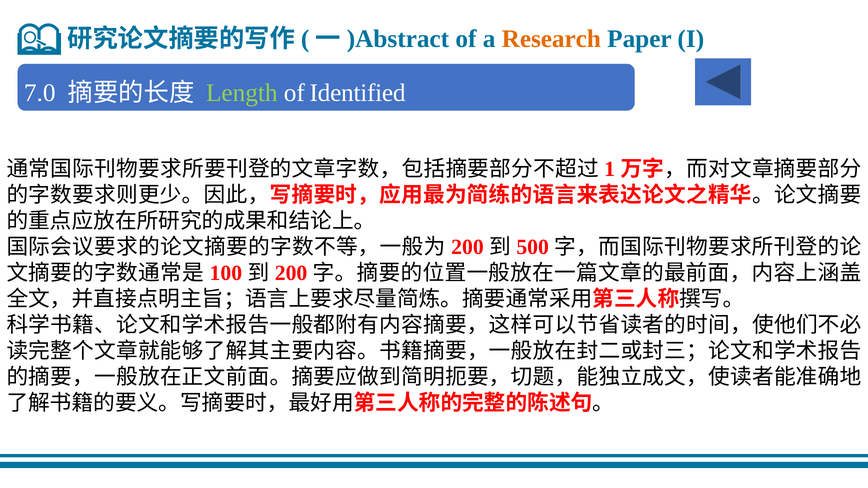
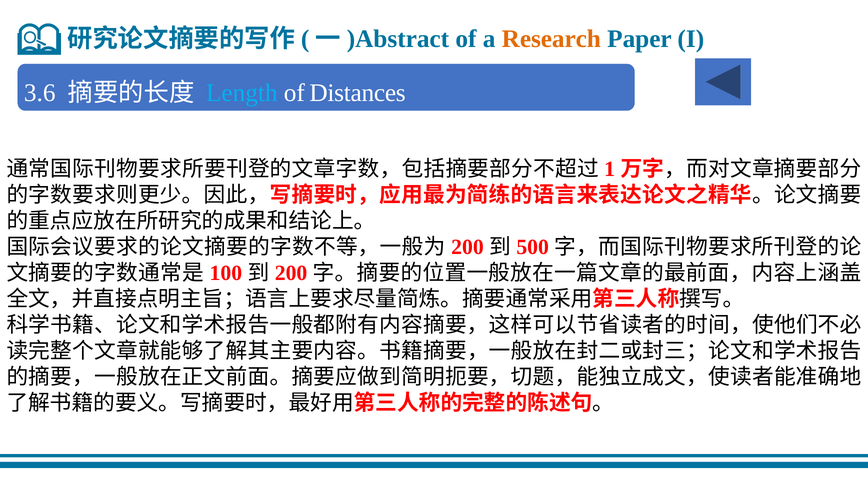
7.0: 7.0 -> 3.6 (40, 93)
Length colour: light green -> light blue (242, 93)
Identified: Identified -> Distances (358, 93)
